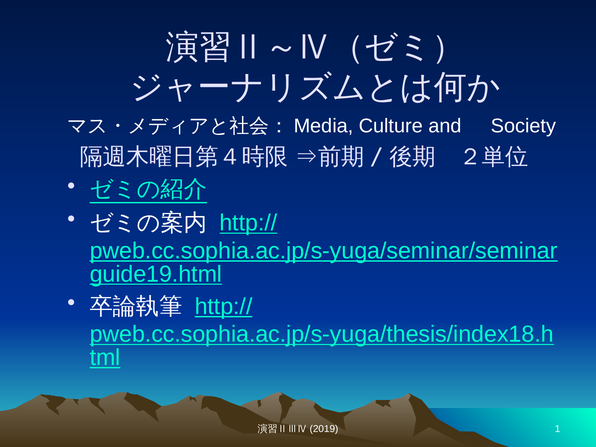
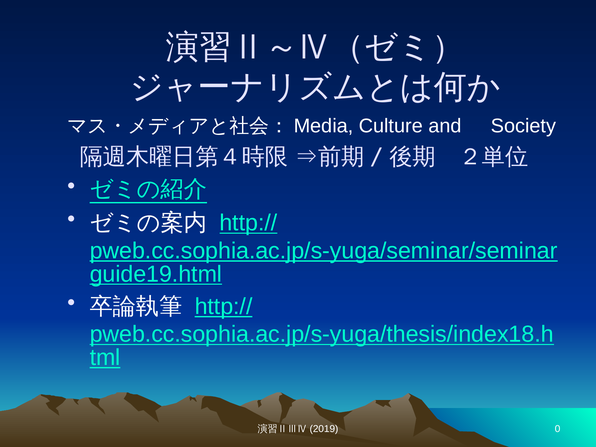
1: 1 -> 0 (558, 429)
